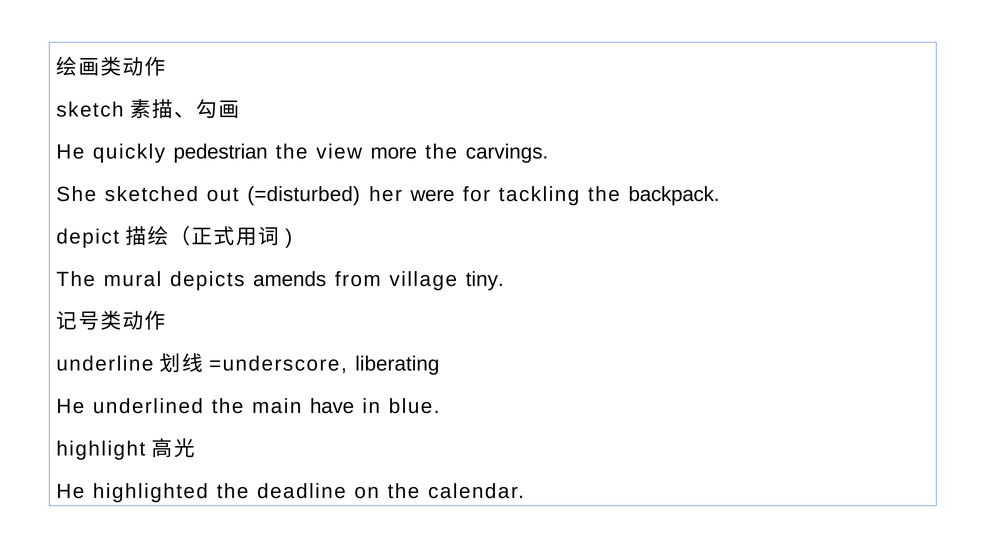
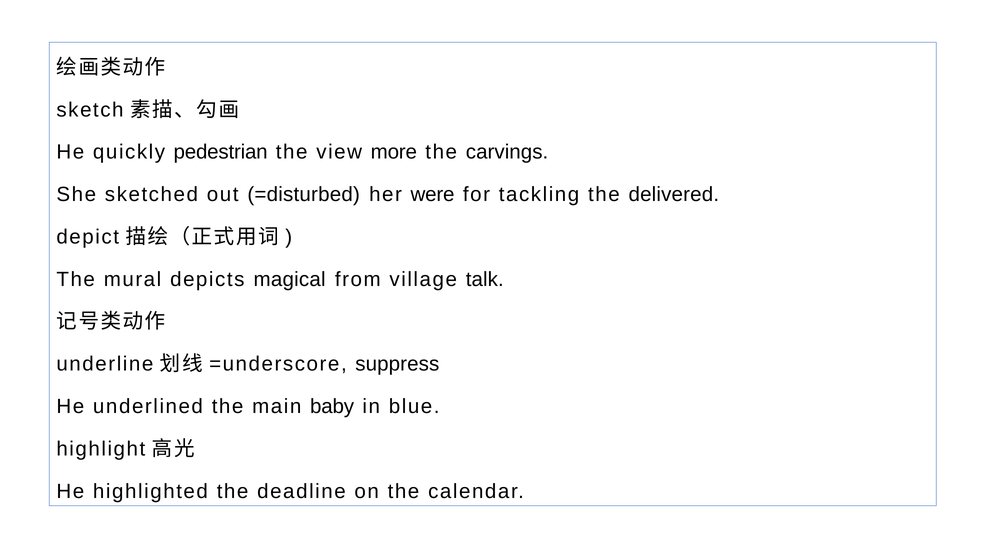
backpack: backpack -> delivered (674, 194)
amends: amends -> magical (290, 279)
tiny: tiny -> talk (485, 279)
liberating: liberating -> suppress (397, 364)
have: have -> baby (332, 406)
